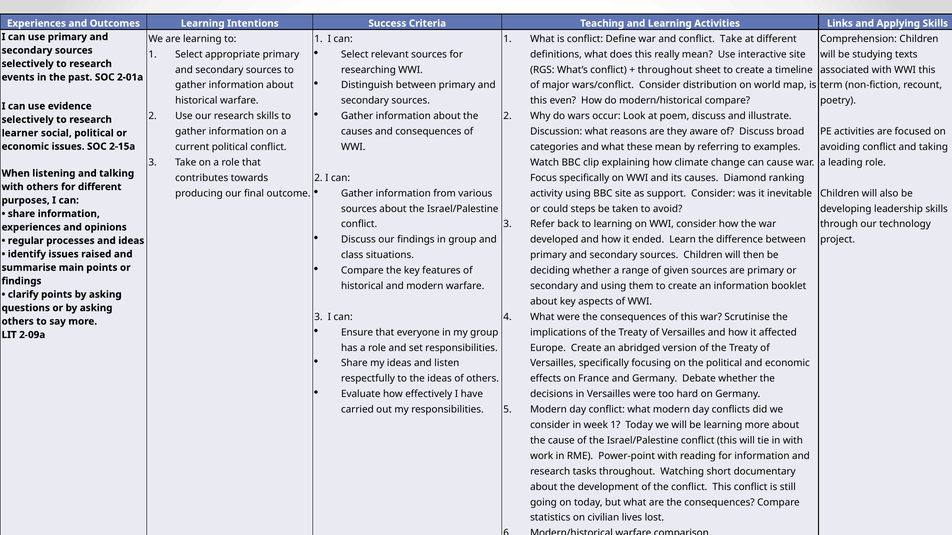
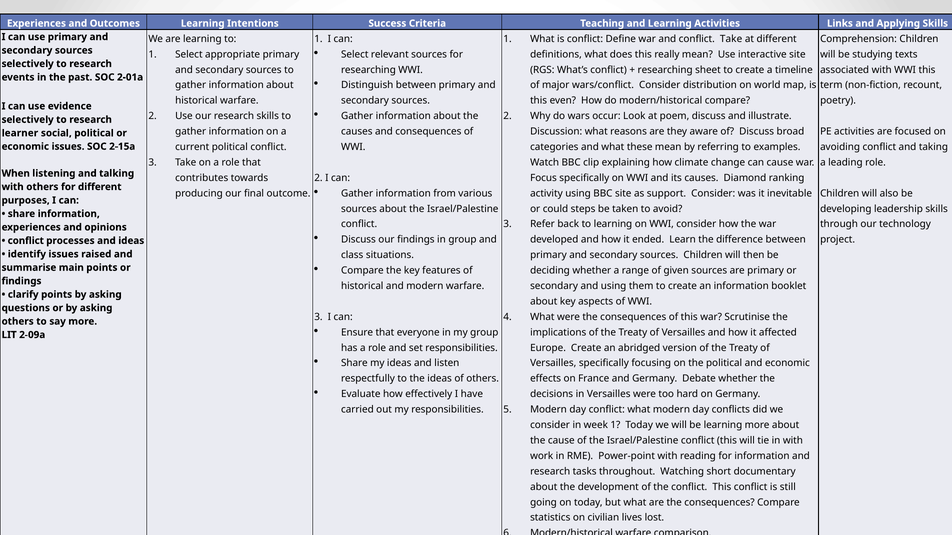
throughout: throughout -> researching (665, 70)
regular: regular -> conflict (26, 241)
